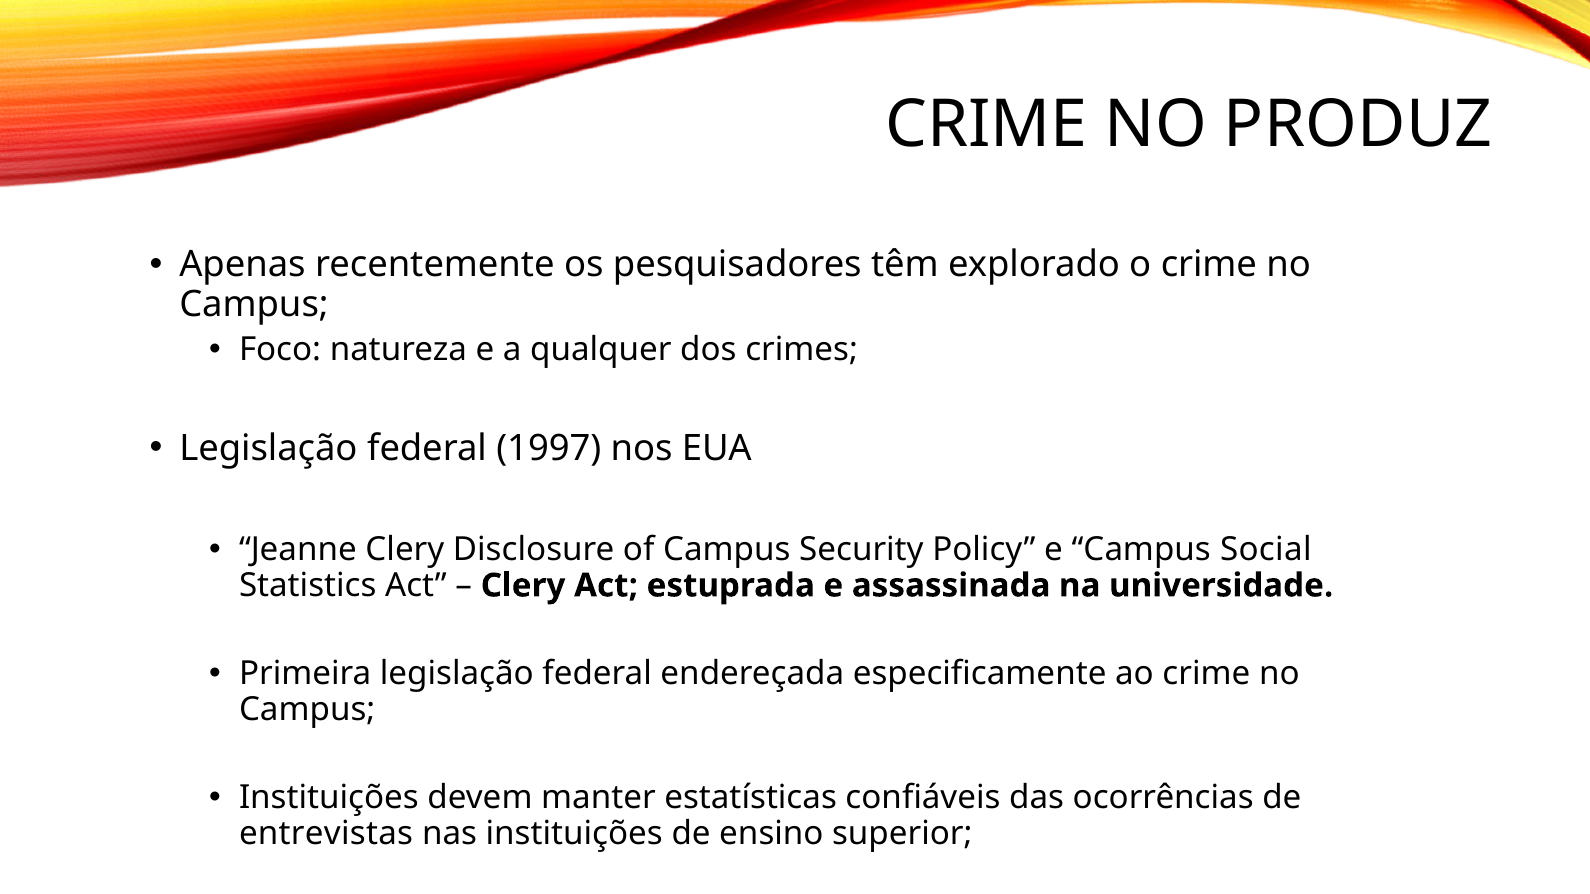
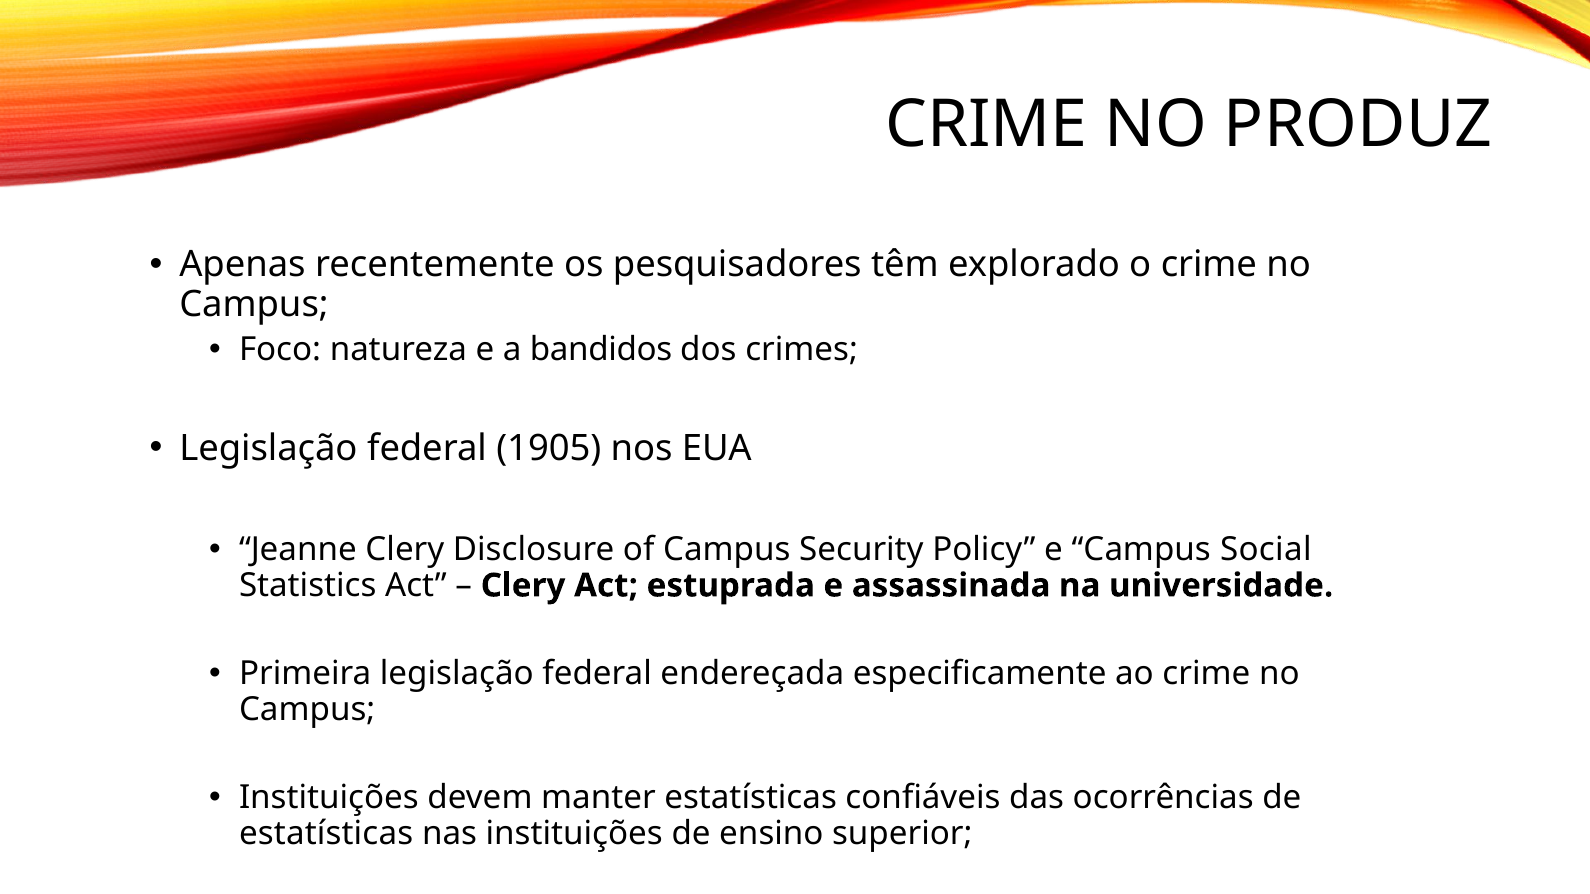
qualquer: qualquer -> bandidos (601, 350)
1997: 1997 -> 1905 (549, 448)
entrevistas: entrevistas -> estatísticas (326, 834)
